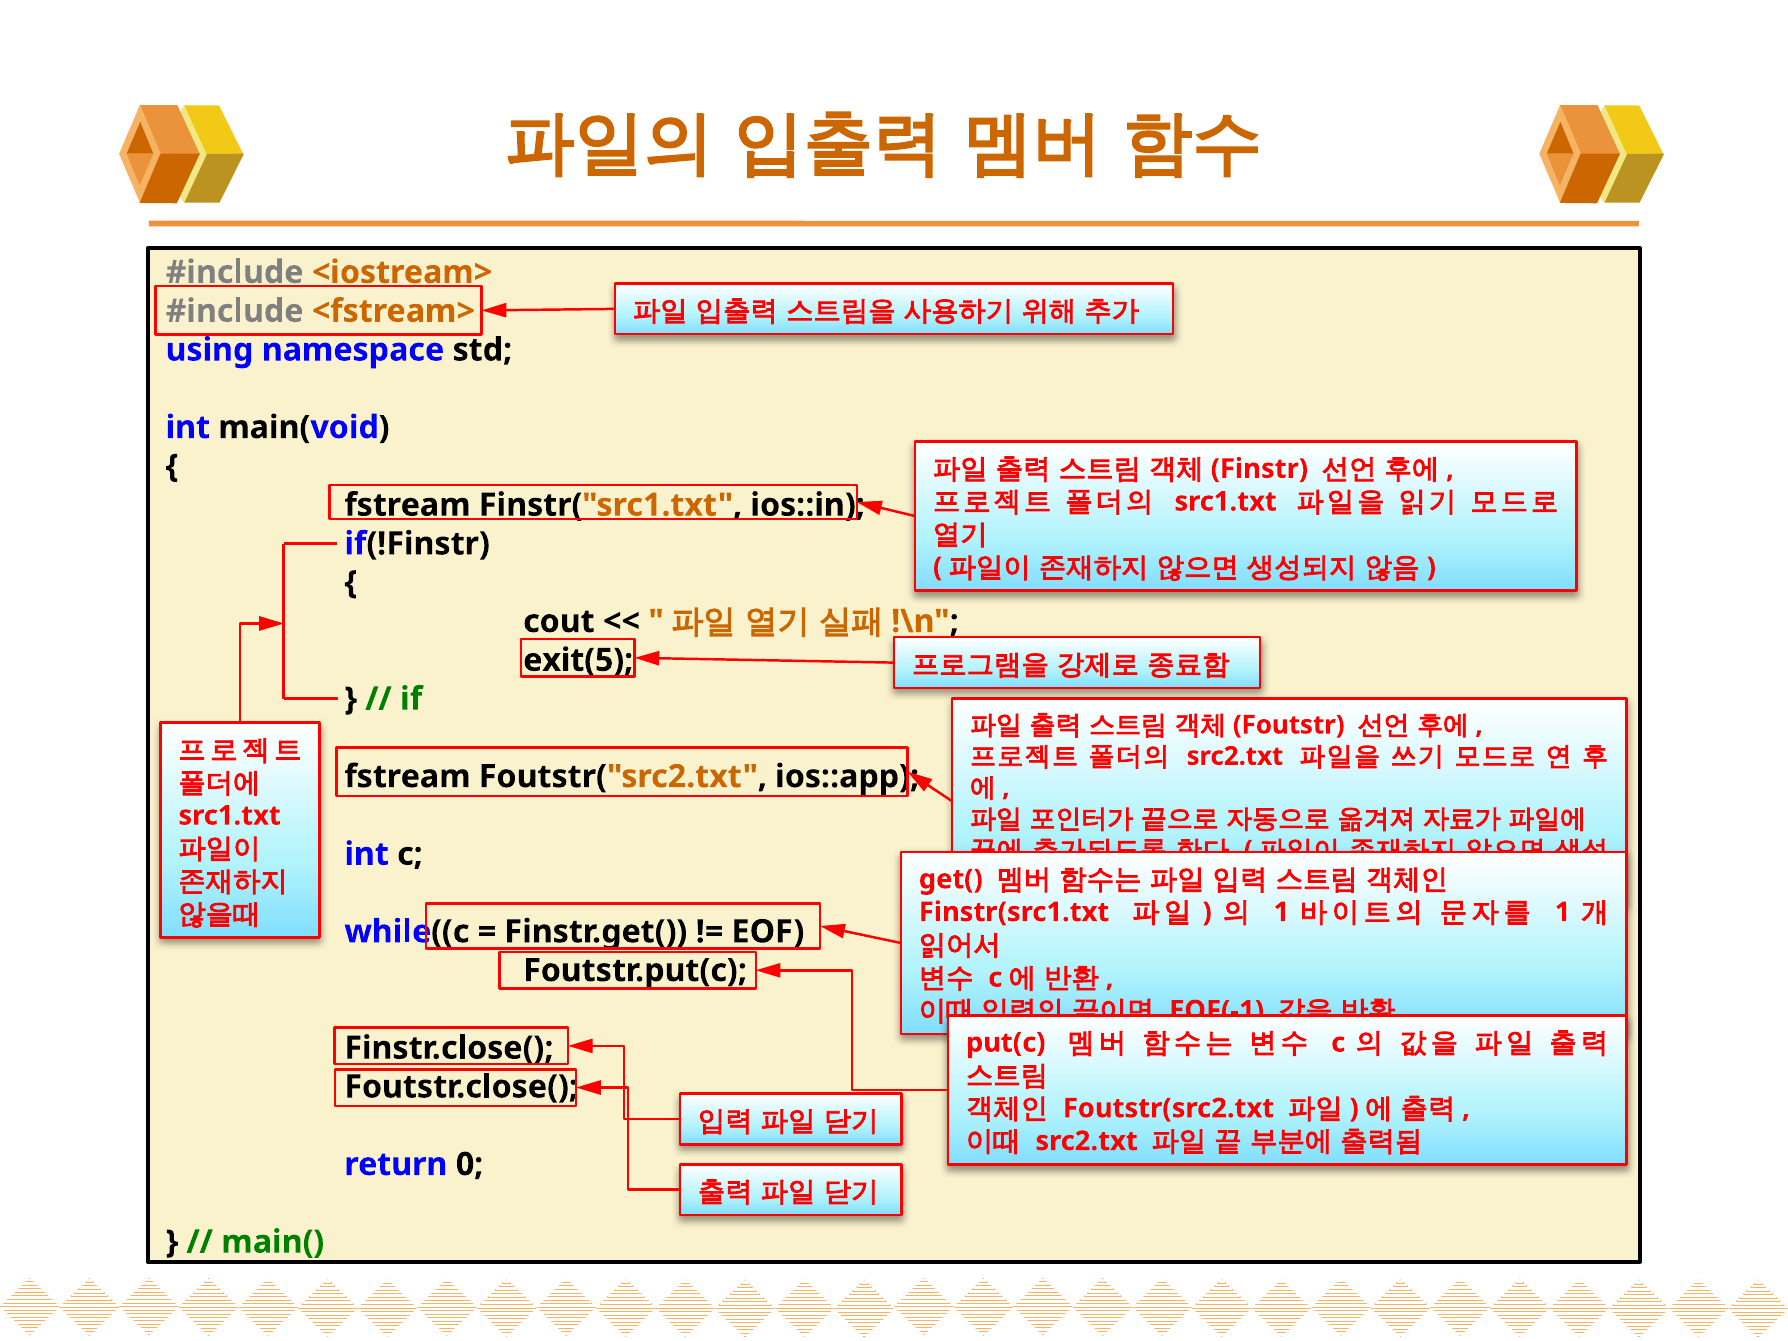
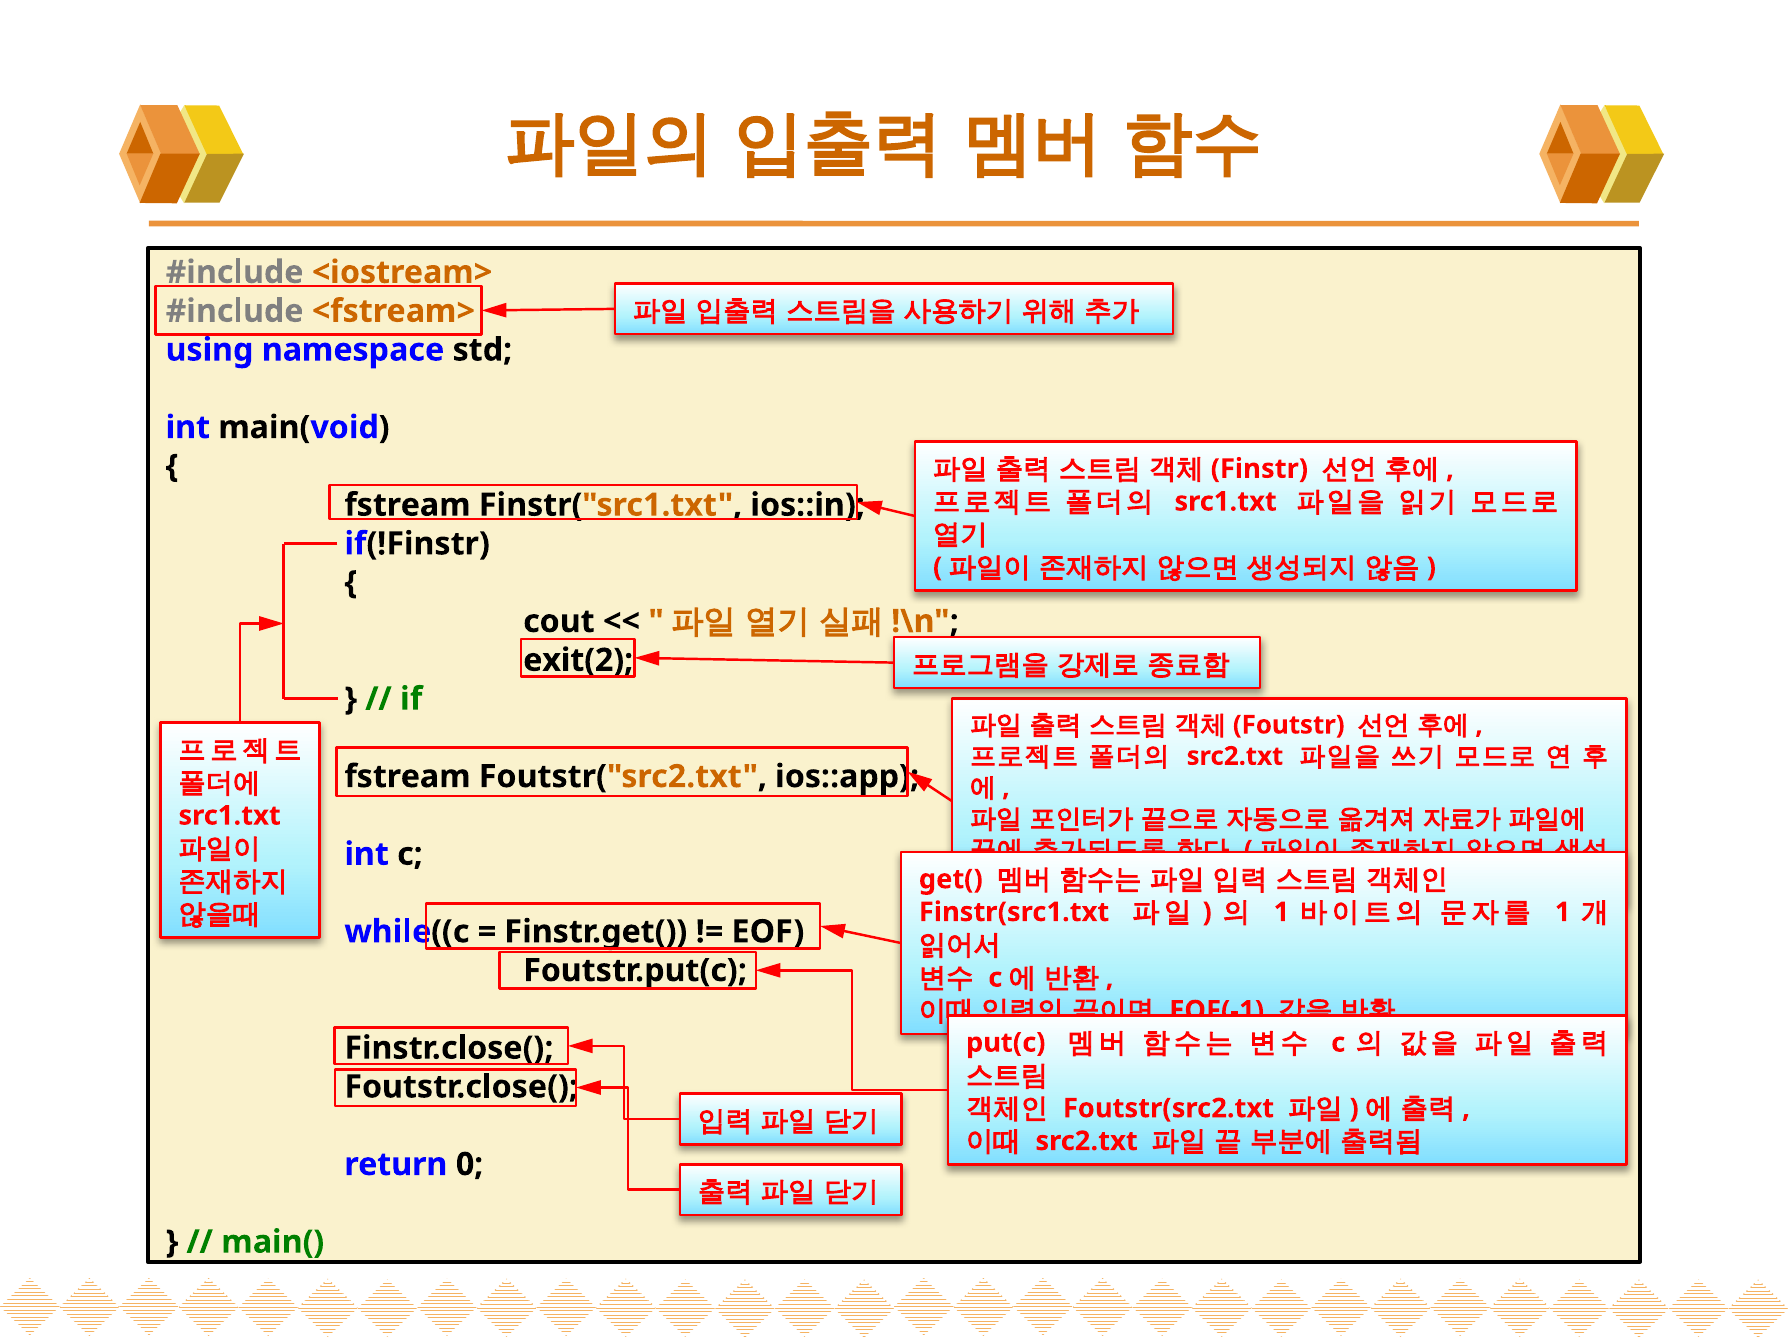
exit(5: exit(5 -> exit(2 (578, 660)
